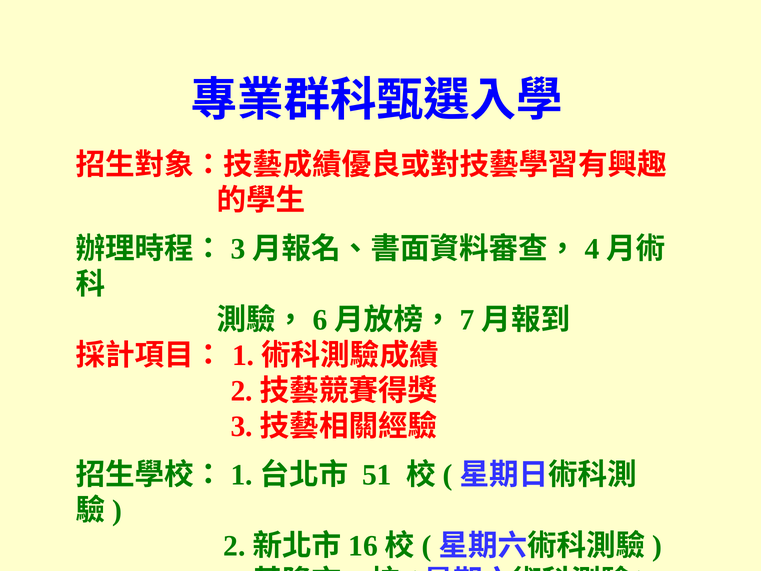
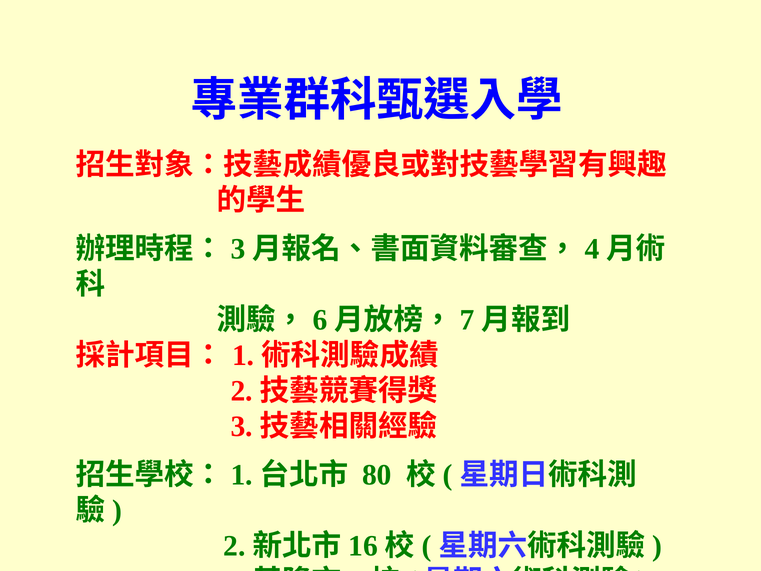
51: 51 -> 80 (377, 475)
